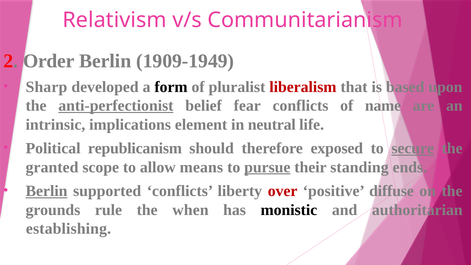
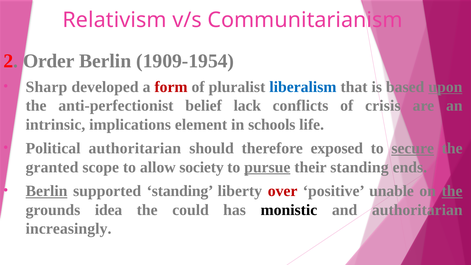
1909-1949: 1909-1949 -> 1909-1954 (185, 61)
form colour: black -> red (171, 87)
liberalism colour: red -> blue (303, 87)
upon underline: none -> present (445, 87)
anti-perfectionist underline: present -> none (116, 106)
fear: fear -> lack (247, 106)
name: name -> crisis (383, 106)
neutral: neutral -> schools (272, 125)
Political republicanism: republicanism -> authoritarian (135, 148)
means: means -> society (202, 167)
supported conflicts: conflicts -> standing (180, 191)
diffuse: diffuse -> unable (392, 191)
the underline: none -> present (452, 191)
rule: rule -> idea (109, 210)
when: when -> could (191, 210)
establishing: establishing -> increasingly (69, 229)
